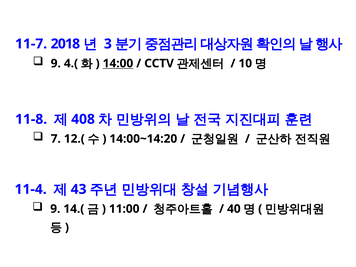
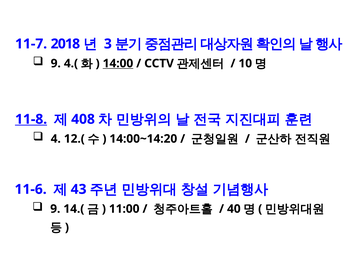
11-8 underline: none -> present (31, 119)
7: 7 -> 4 (56, 139)
11-4: 11-4 -> 11-6 (31, 189)
